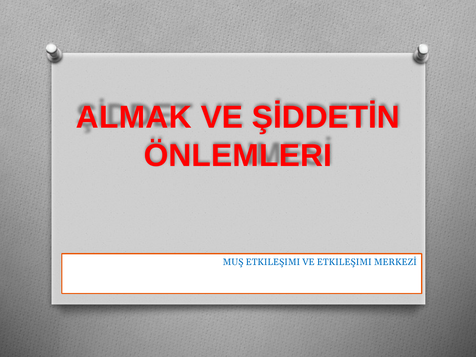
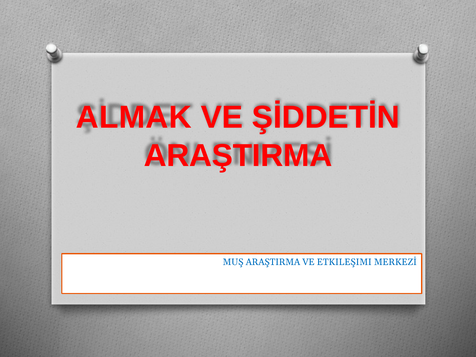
ÖNLEMLERI: ÖNLEMLERI -> ARAŞTIRMA (238, 156)
MUŞ ETKILEŞIMI: ETKILEŞIMI -> ARAŞTIRMA (273, 262)
